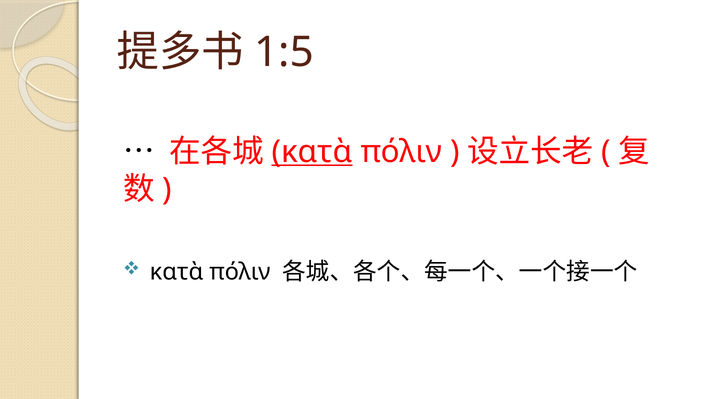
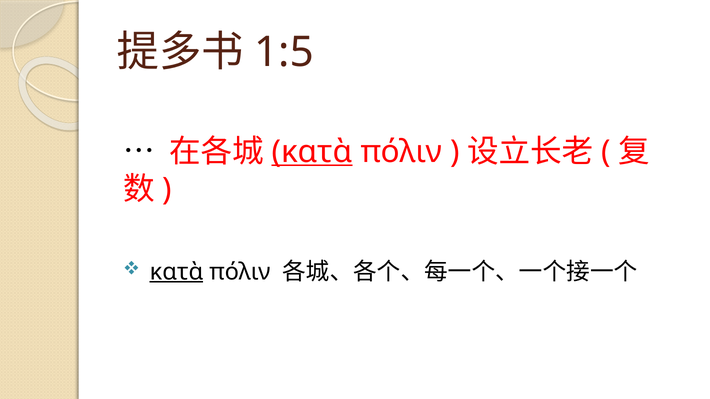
κατὰ underline: none -> present (177, 272)
